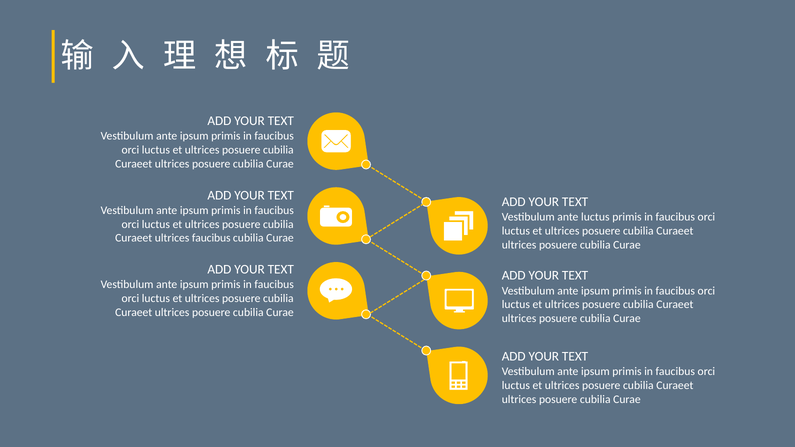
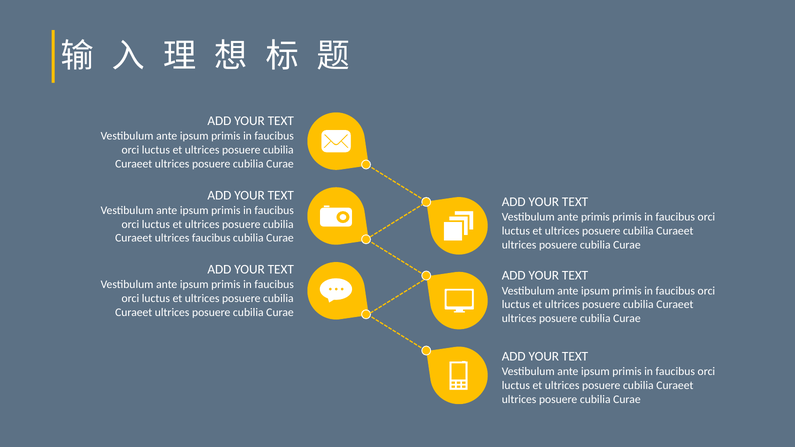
ante luctus: luctus -> primis (595, 217)
